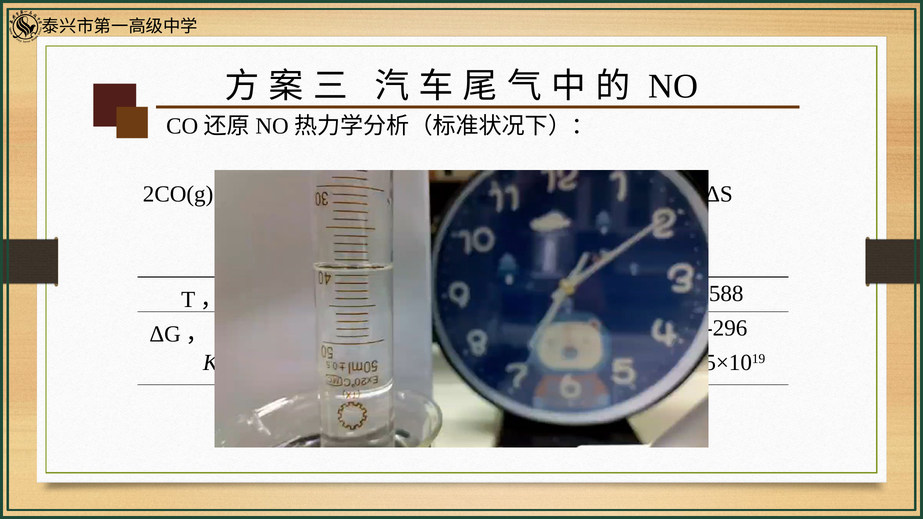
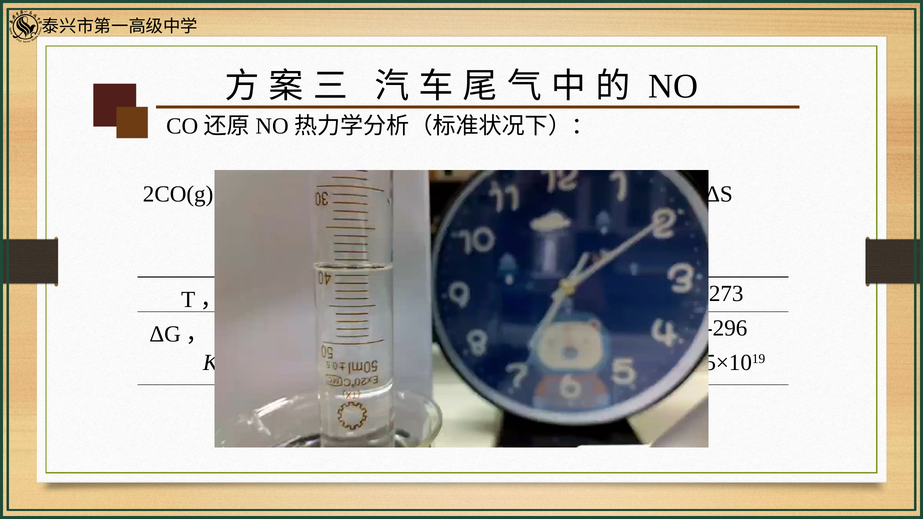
588: 588 -> 273 (726, 294)
